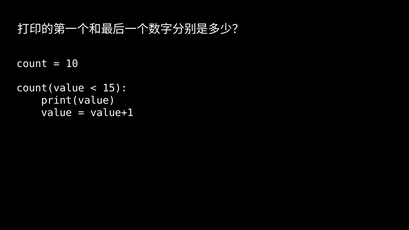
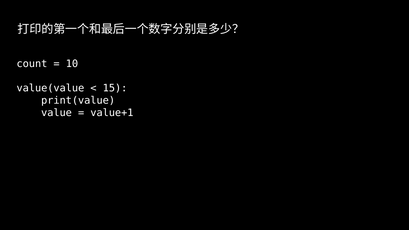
count(value: count(value -> value(value (50, 88)
